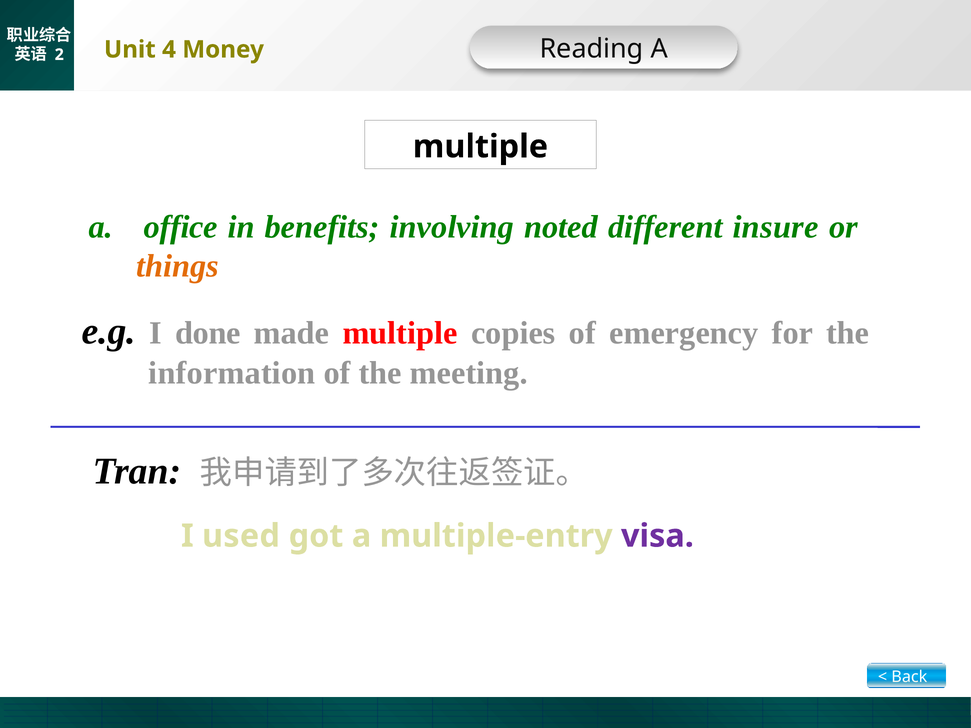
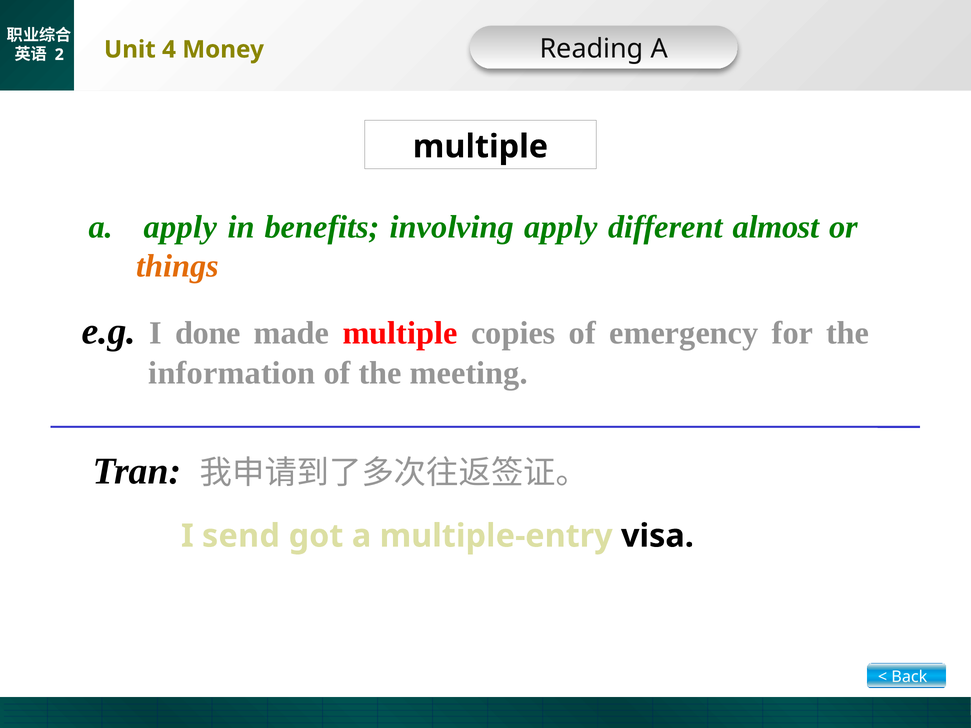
a office: office -> apply (180, 227)
involving noted: noted -> apply (561, 227)
insure: insure -> almost (776, 227)
used: used -> send (241, 536)
visa colour: purple -> black (657, 536)
